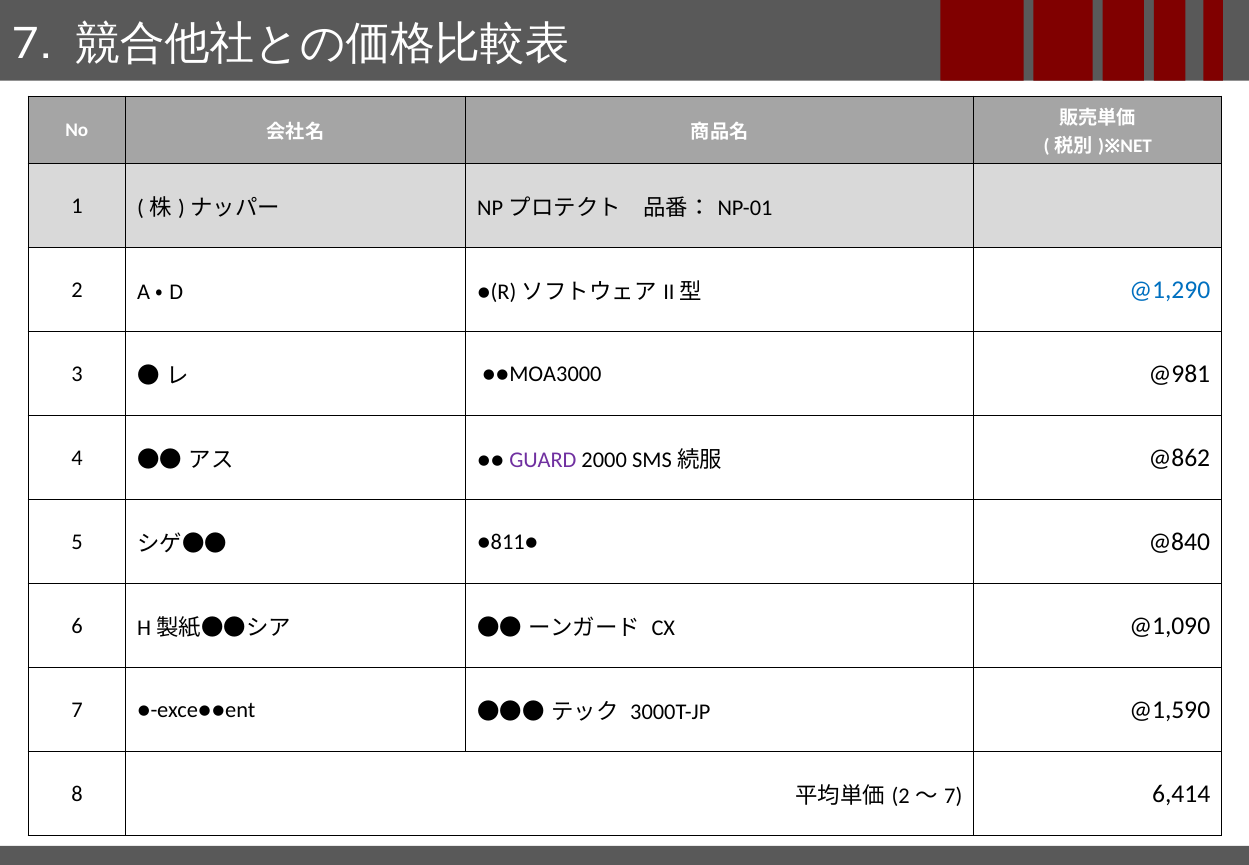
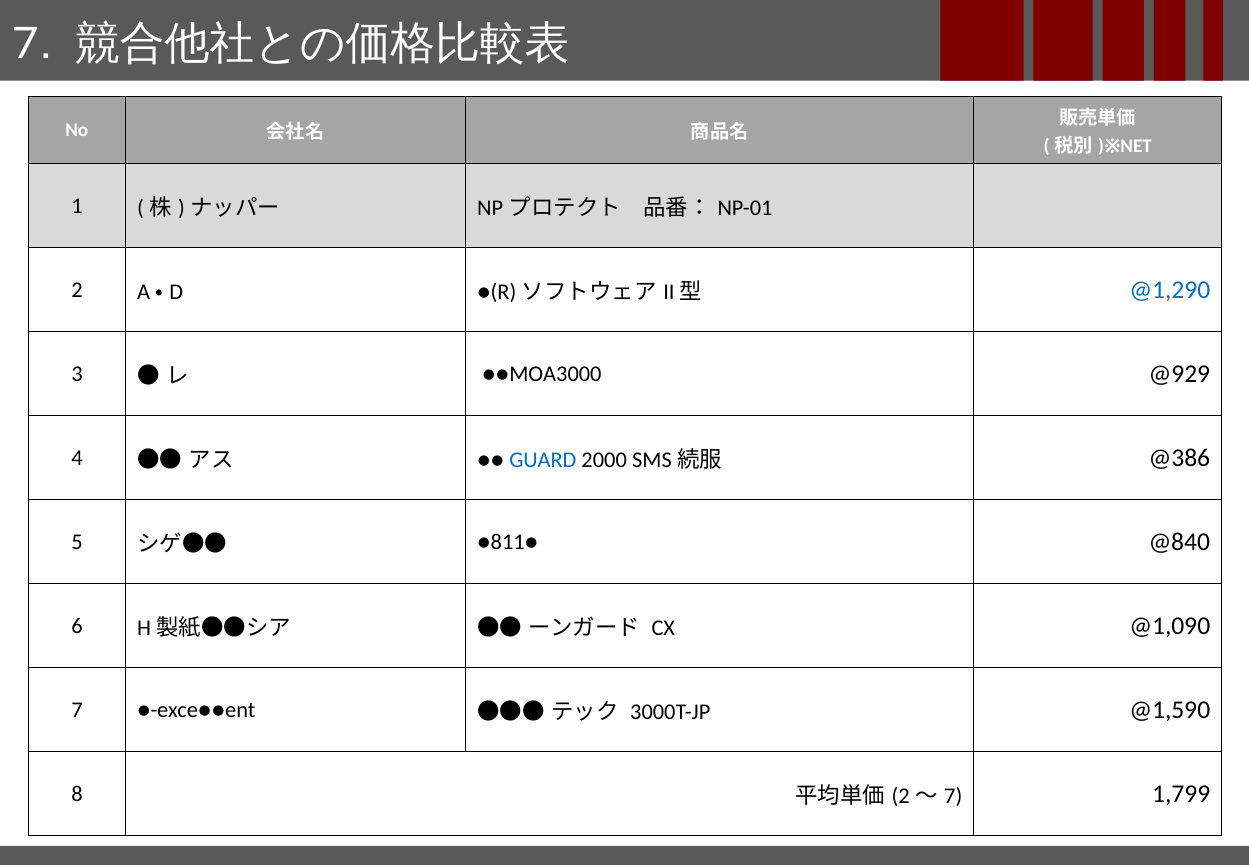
@981: @981 -> @929 (1179, 374)
GUARD colour: purple -> blue (543, 460)
@862: @862 -> @386 (1179, 458)
6,414: 6,414 -> 1,799 (1181, 794)
